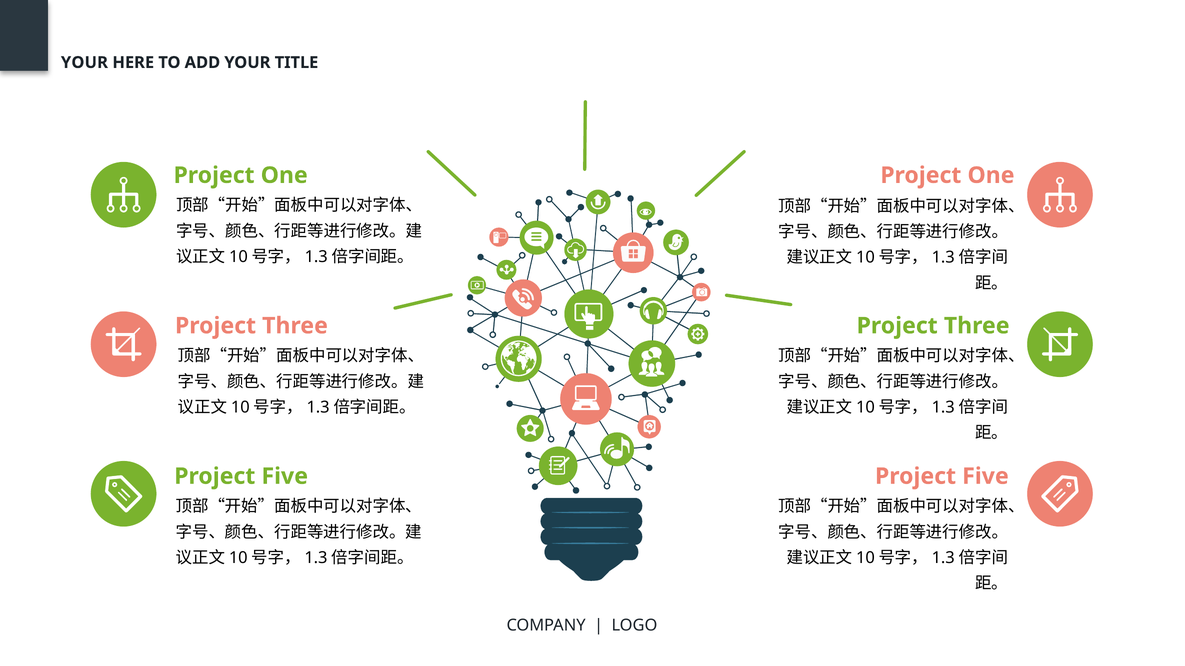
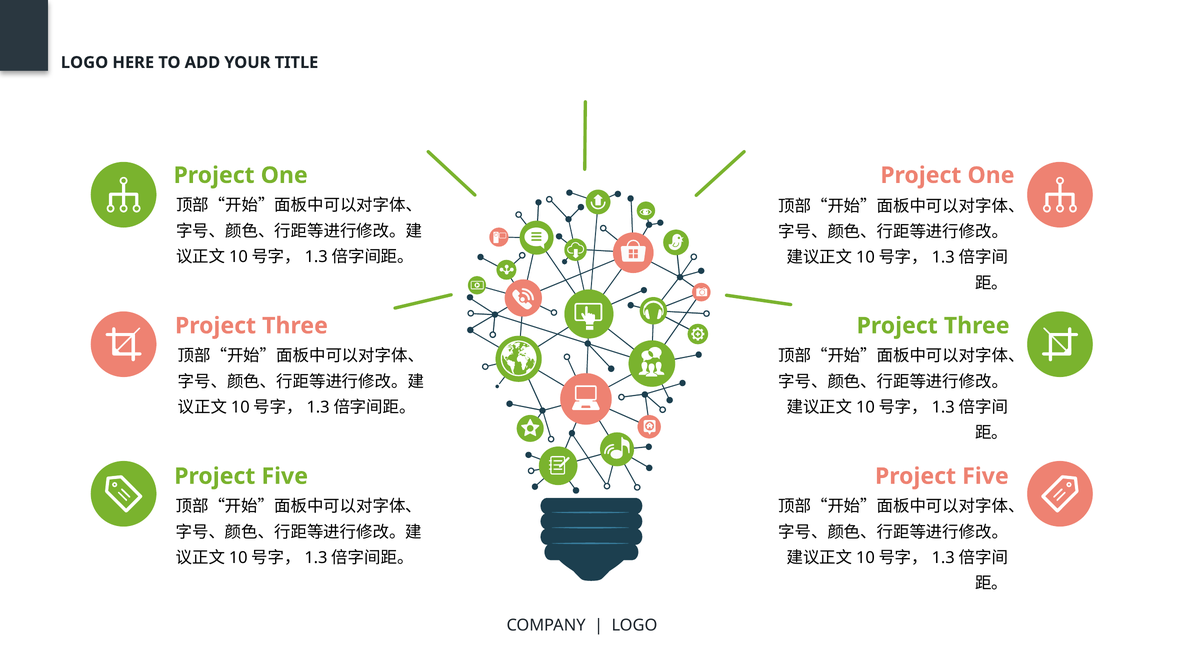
YOUR: YOUR -> LOGO (84, 63)
